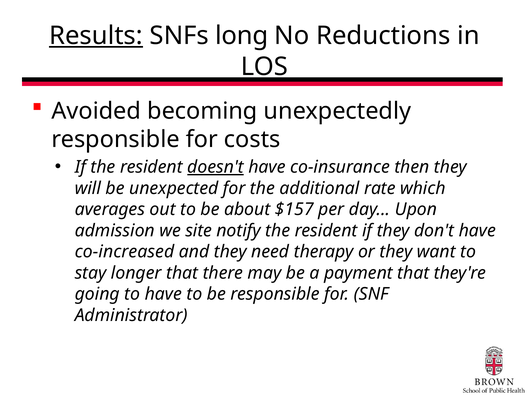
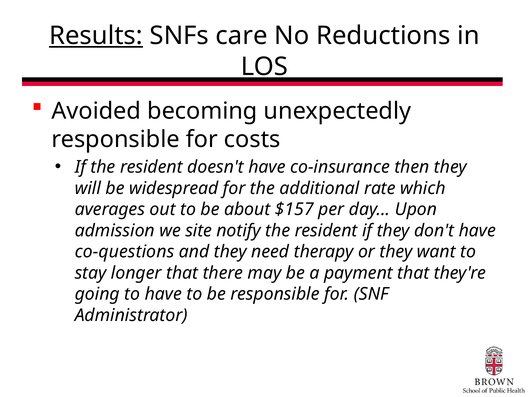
long: long -> care (242, 36)
doesn't underline: present -> none (216, 167)
unexpected: unexpected -> widespread (174, 188)
co-increased: co-increased -> co-questions (125, 252)
